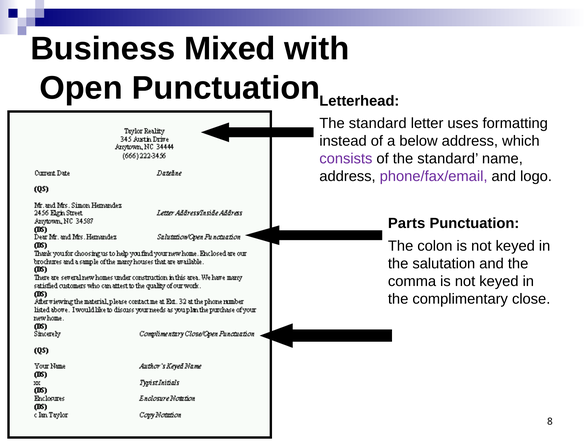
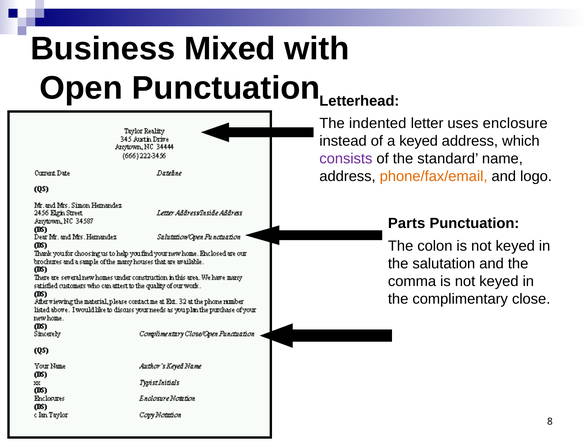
standard: standard -> indented (378, 123)
formatting: formatting -> enclosure (515, 123)
a below: below -> keyed (419, 141)
phone/fax/email colour: purple -> orange (434, 176)
